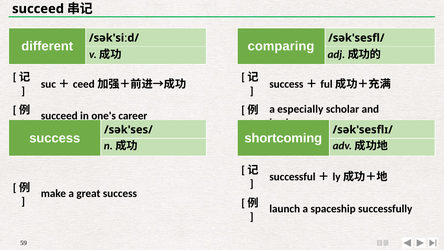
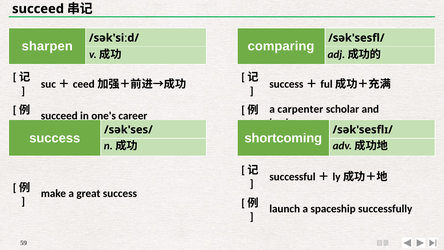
different: different -> sharpen (47, 46)
especially: especially -> carpenter (300, 109)
